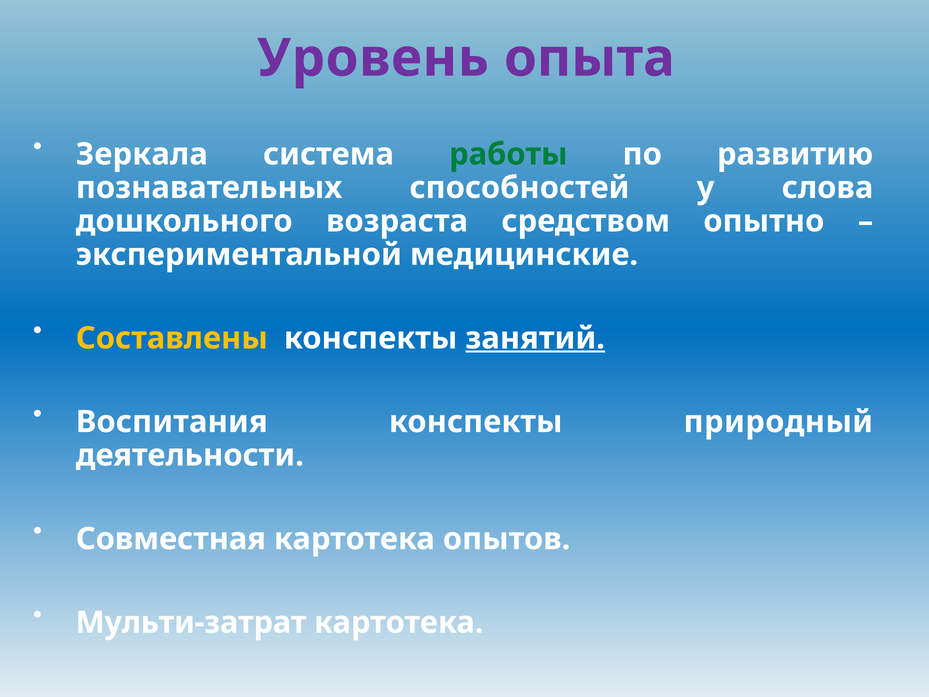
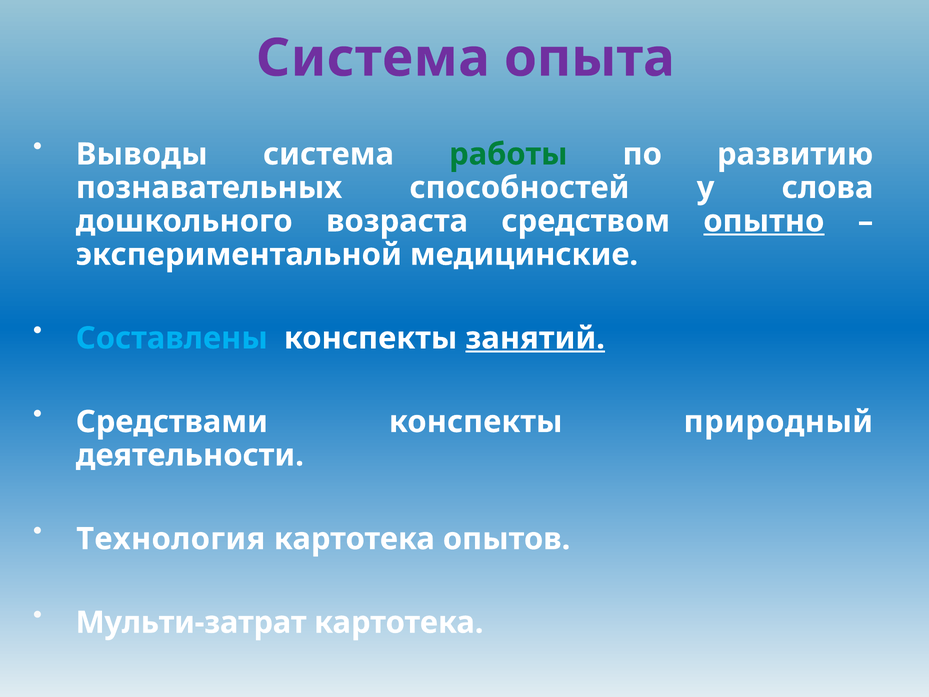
Уровень: Уровень -> Система (373, 58)
Зеркала: Зеркала -> Выводы (142, 154)
опытно underline: none -> present (764, 221)
Составлены colour: yellow -> light blue (172, 338)
Воспитания: Воспитания -> Средствами (172, 422)
Совместная: Совместная -> Технология (171, 539)
